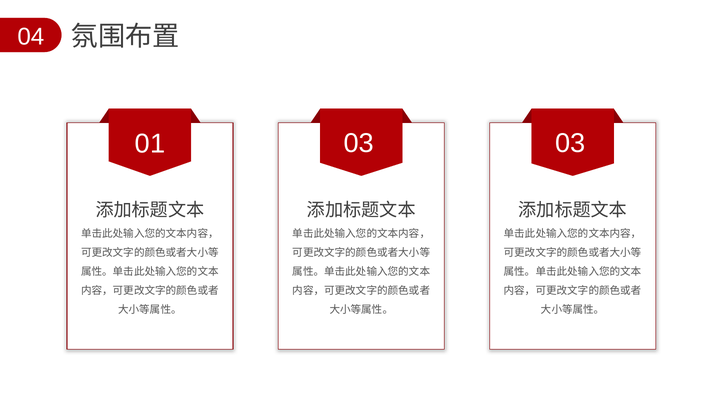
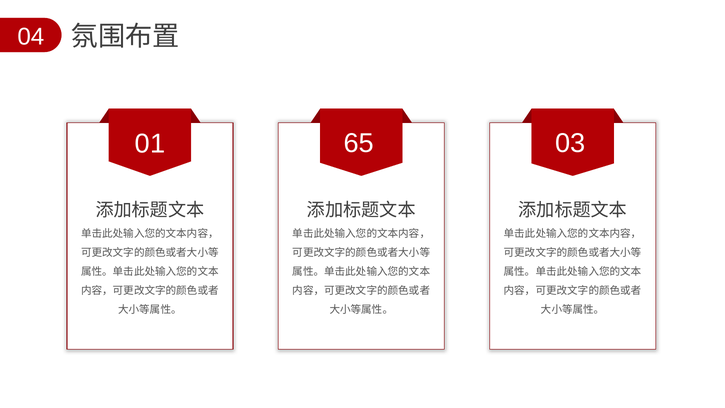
01 03: 03 -> 65 (359, 143)
